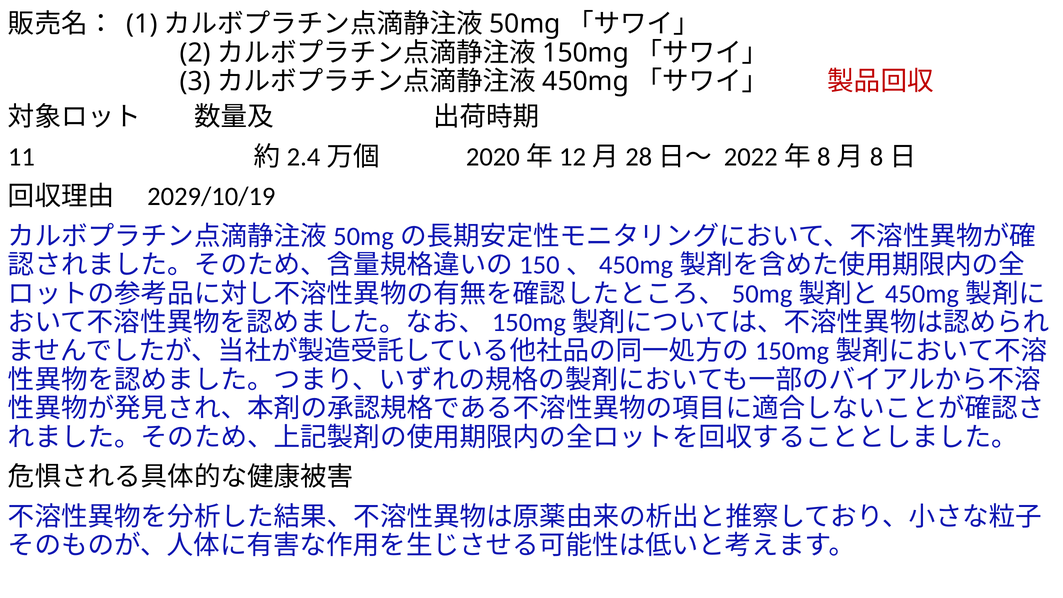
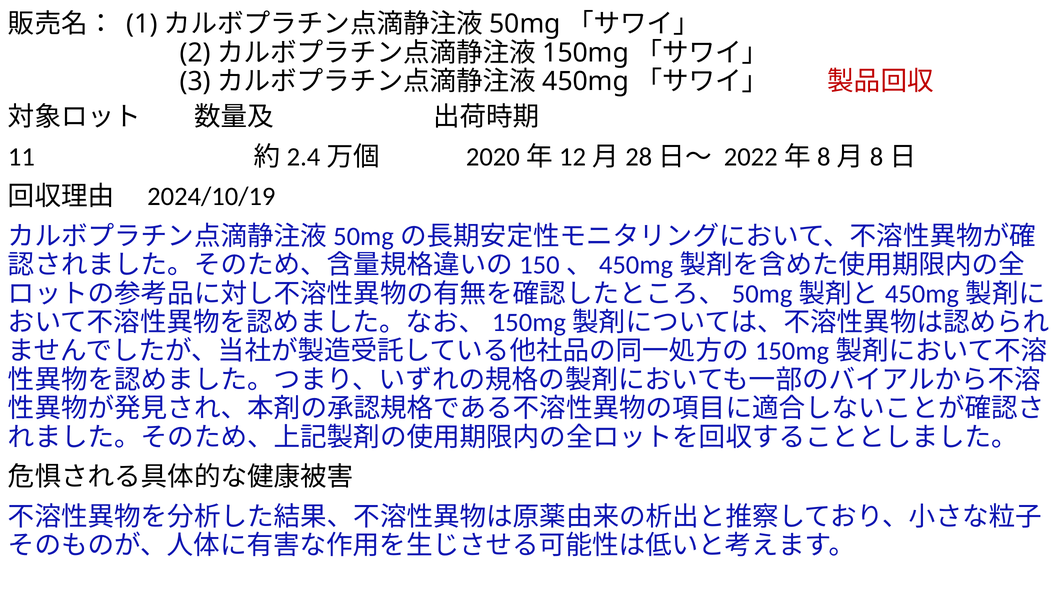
2029/10/19: 2029/10/19 -> 2024/10/19 (211, 197)
